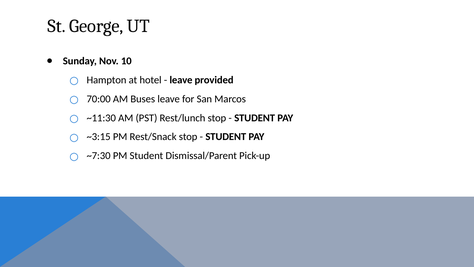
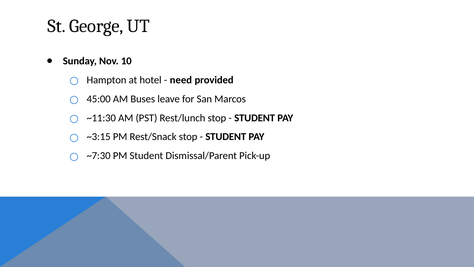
leave: leave -> need (181, 80)
70:00: 70:00 -> 45:00 (99, 99)
